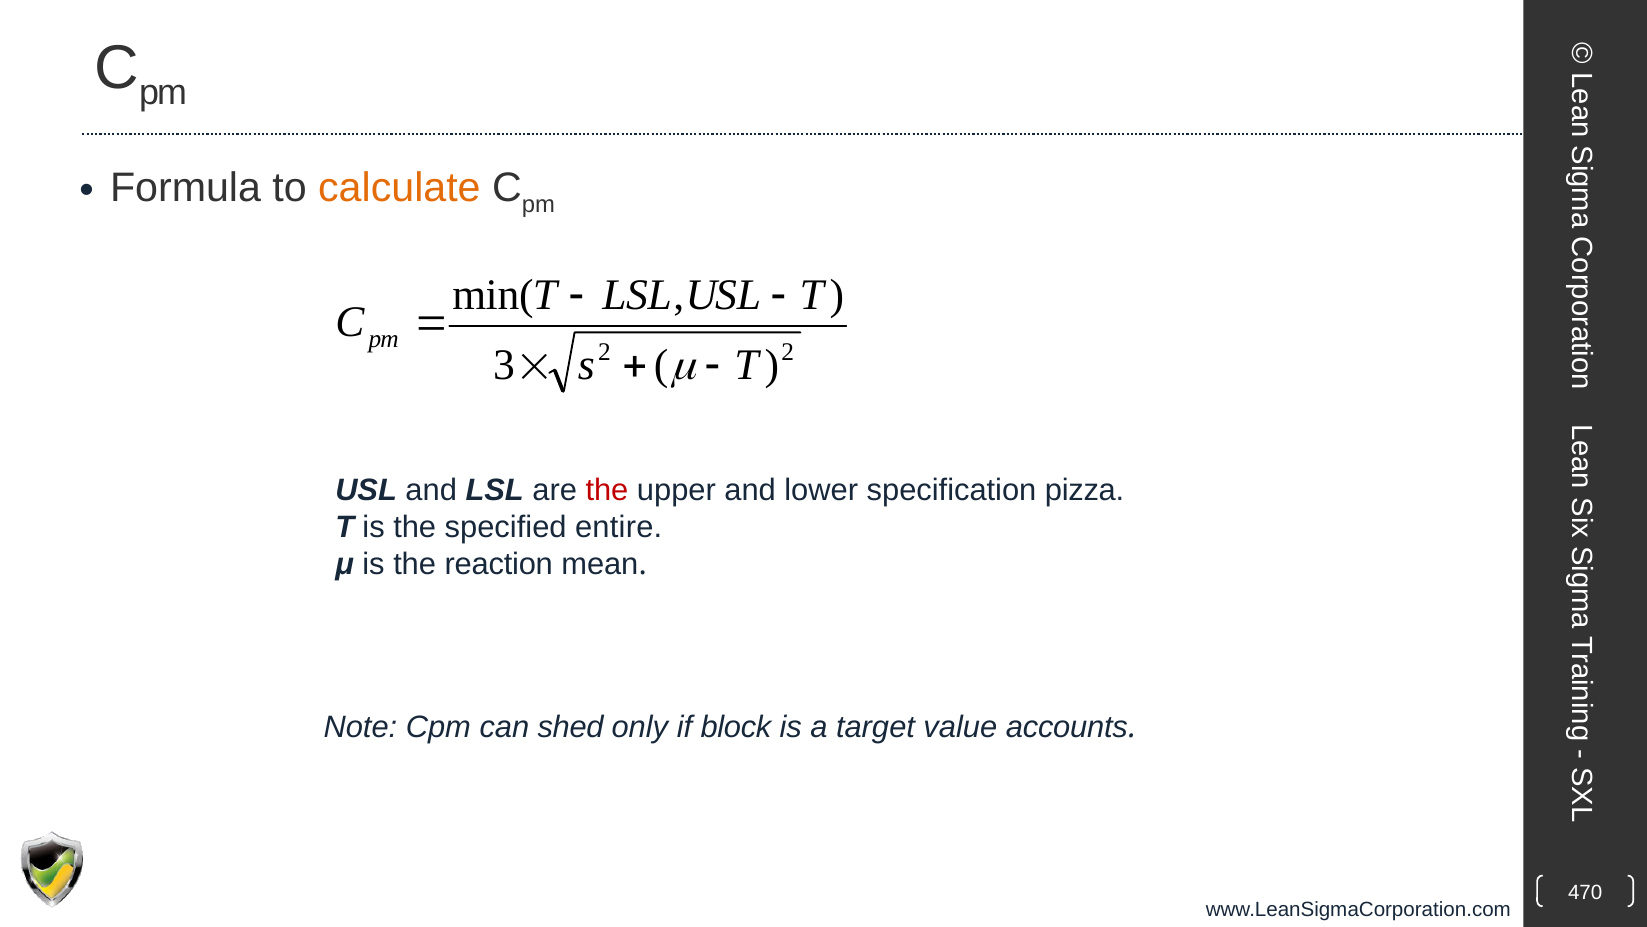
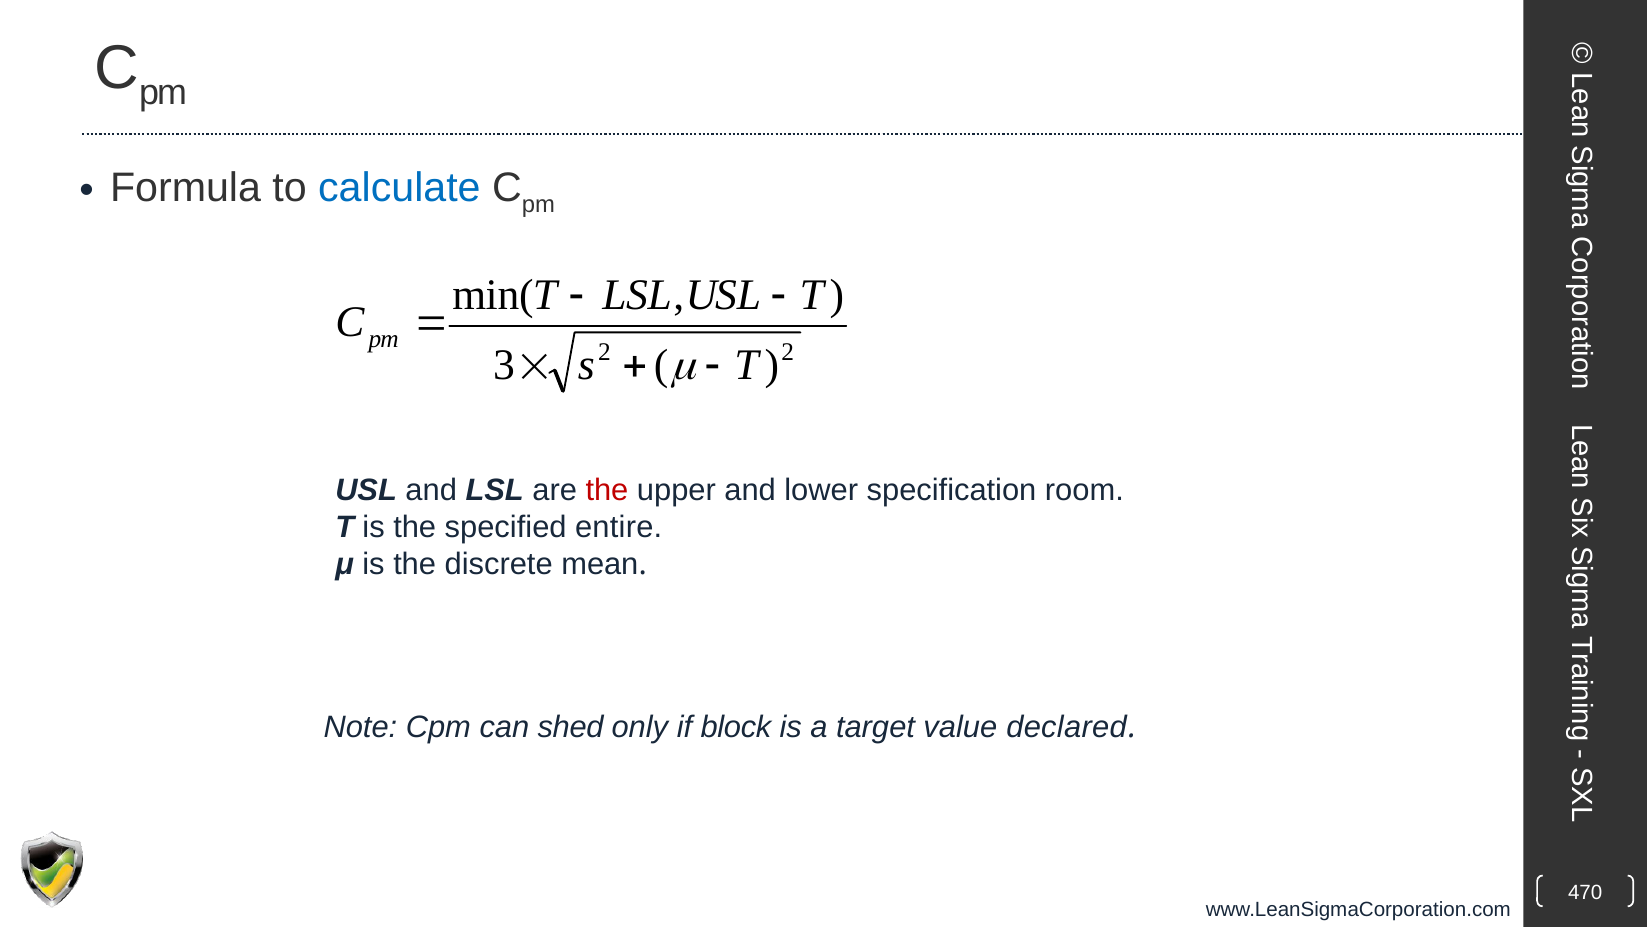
calculate colour: orange -> blue (399, 188)
pizza: pizza -> room (1084, 490)
reaction: reaction -> discrete (499, 564)
accounts: accounts -> declared (1067, 727)
